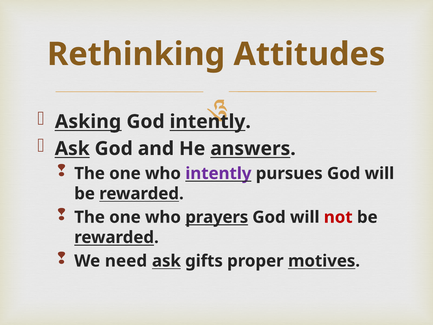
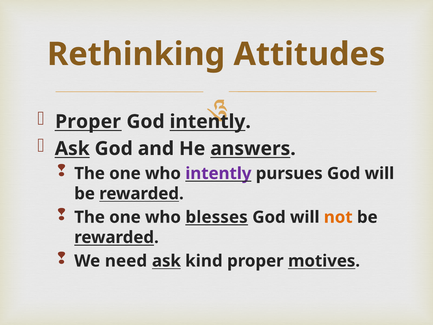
Asking: Asking -> Proper (88, 122)
prayers: prayers -> blesses (217, 217)
not colour: red -> orange (338, 217)
gifts: gifts -> kind (204, 261)
